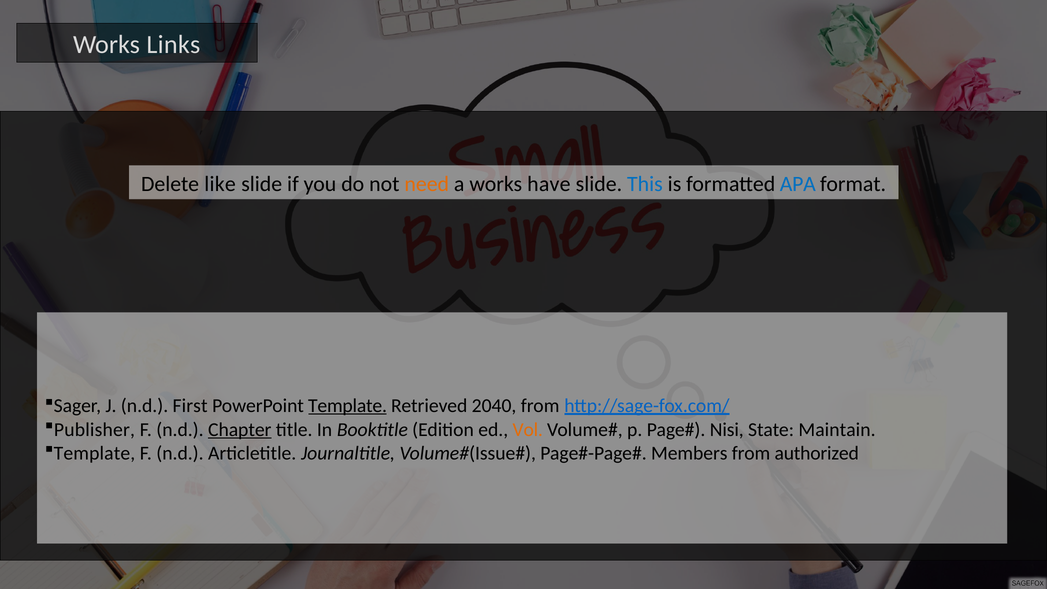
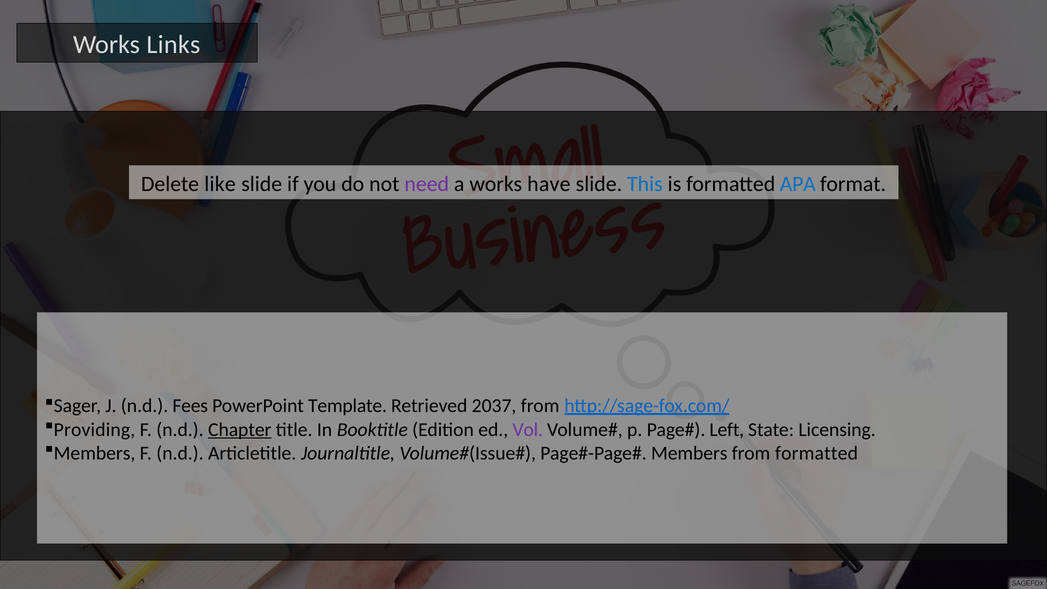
need colour: orange -> purple (427, 184)
First: First -> Fees (190, 406)
Template underline: present -> none (348, 406)
2040: 2040 -> 2037 (494, 406)
Publisher: Publisher -> Providing (94, 430)
Vol colour: orange -> purple (528, 430)
Nisi: Nisi -> Left (727, 430)
Maintain: Maintain -> Licensing (837, 430)
Template: Template -> Members (95, 453)
from authorized: authorized -> formatted (816, 453)
